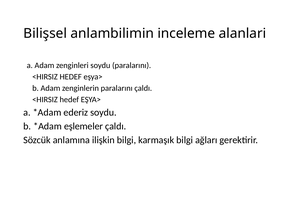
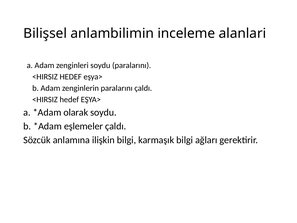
ederiz: ederiz -> olarak (76, 112)
